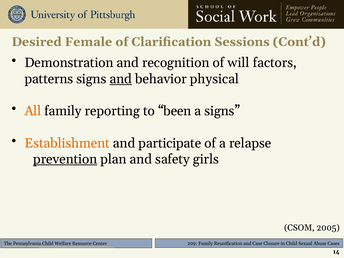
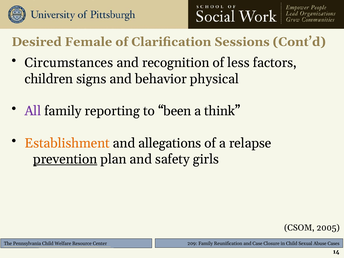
Demonstration: Demonstration -> Circumstances (69, 63)
will: will -> less (238, 63)
patterns: patterns -> children (49, 79)
and underline: present -> none (121, 79)
All colour: orange -> purple (33, 111)
a signs: signs -> think (222, 111)
participate: participate -> allegations (170, 143)
